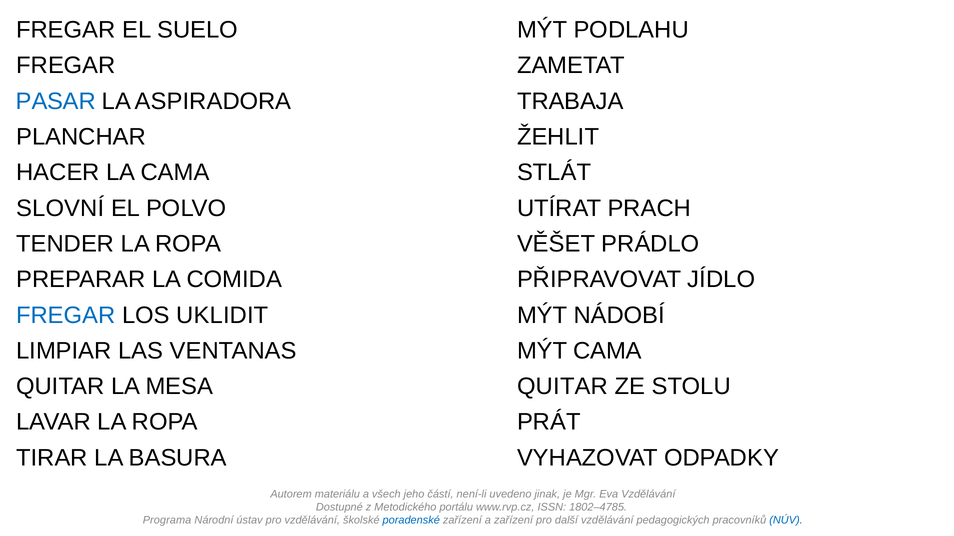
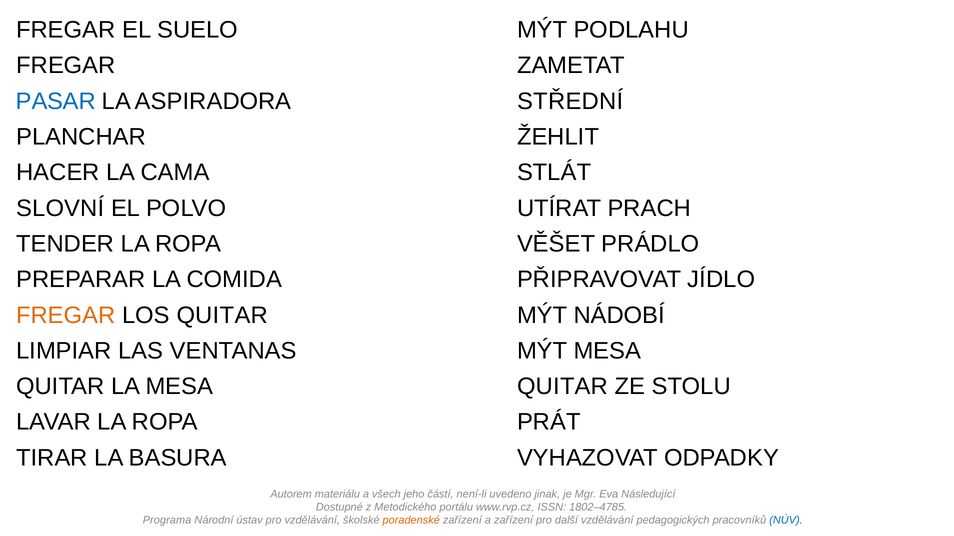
TRABAJA: TRABAJA -> STŘEDNÍ (570, 101)
FREGAR colour: blue -> orange (66, 316)
LOS UKLIDIT: UKLIDIT -> QUITAR (222, 316)
MÝT CAMA: CAMA -> MESA (607, 351)
Eva Vzdělávání: Vzdělávání -> Následující (648, 495)
poradenské colour: blue -> orange (411, 521)
